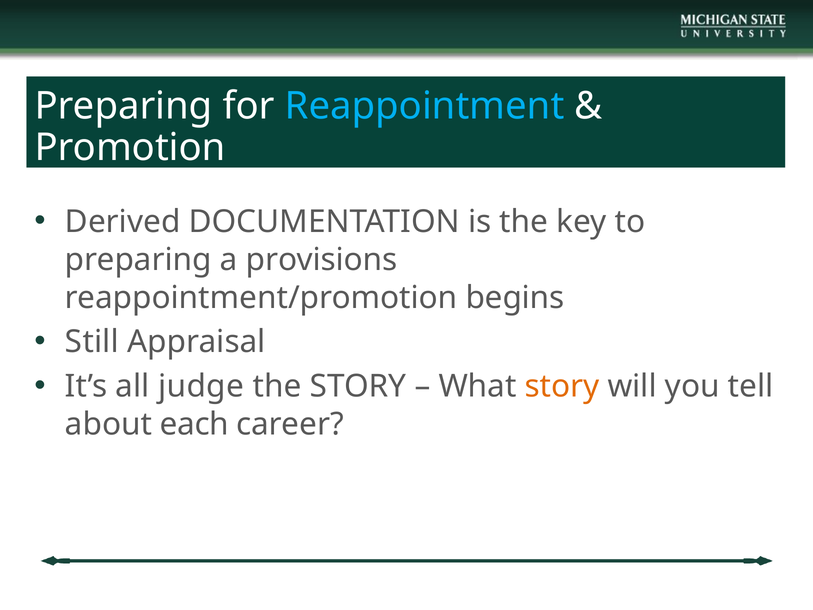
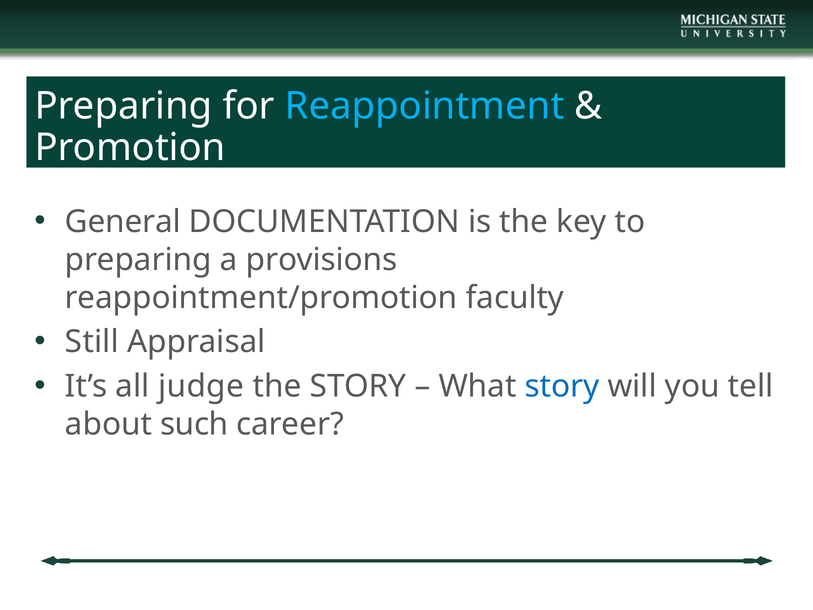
Derived: Derived -> General (123, 222)
begins: begins -> faculty (515, 298)
story colour: orange -> blue (562, 386)
each: each -> such (194, 424)
